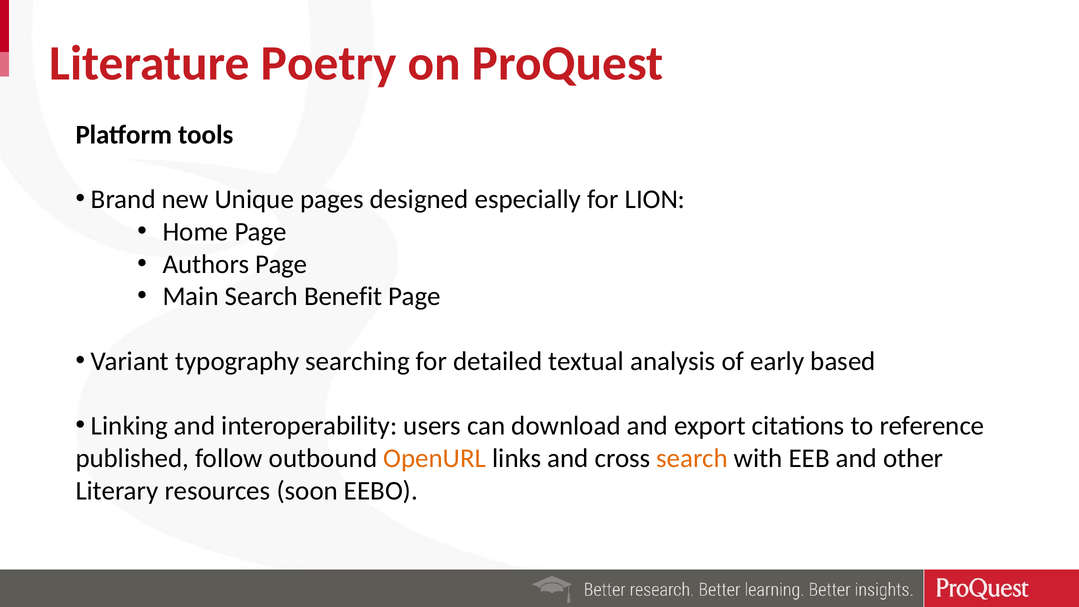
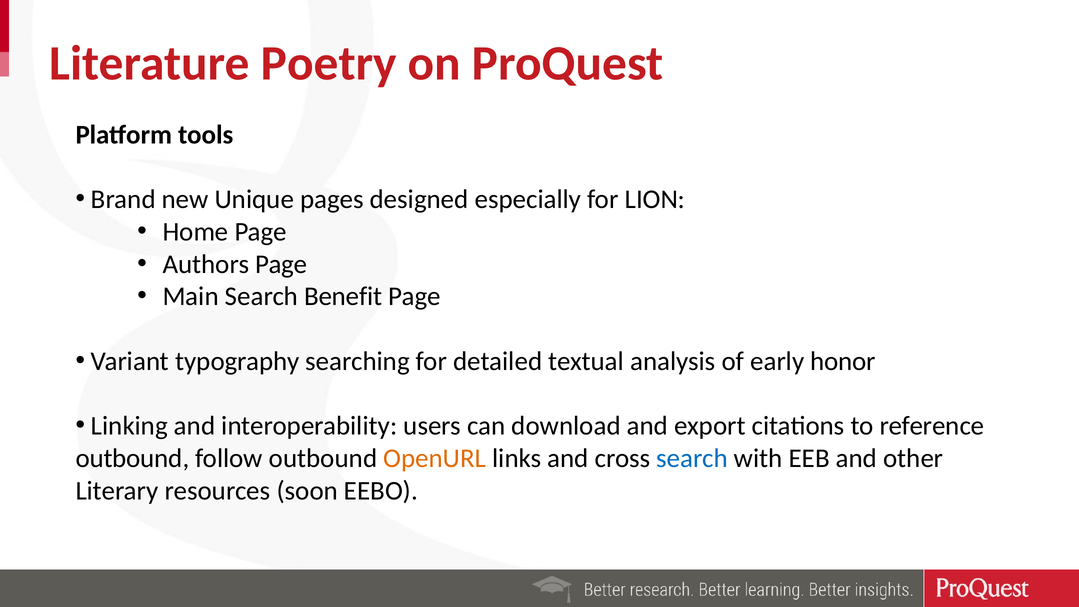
based: based -> honor (843, 361)
published: published -> outbound (132, 458)
search colour: orange -> blue (692, 458)
